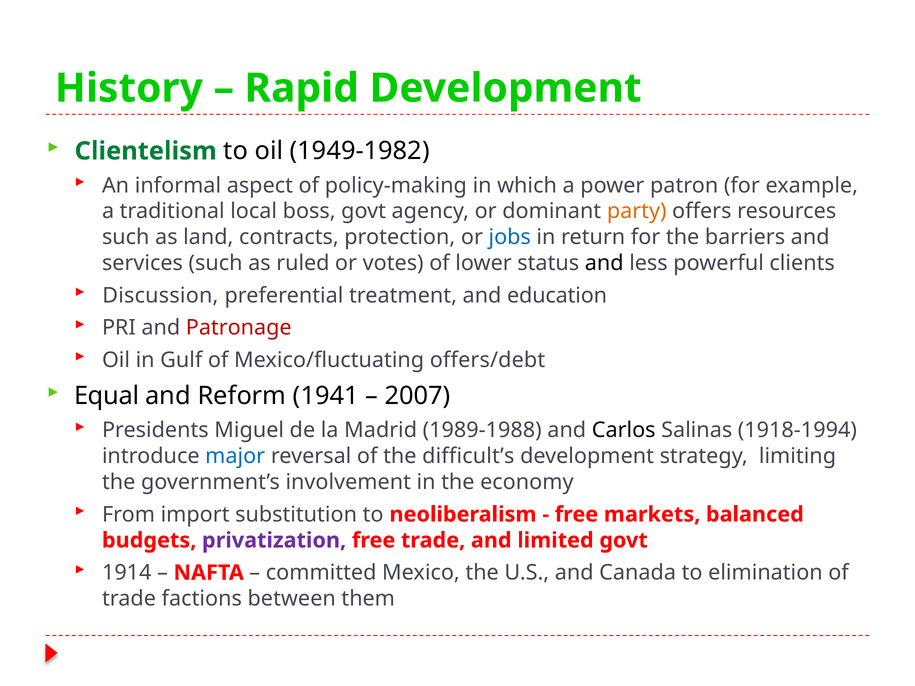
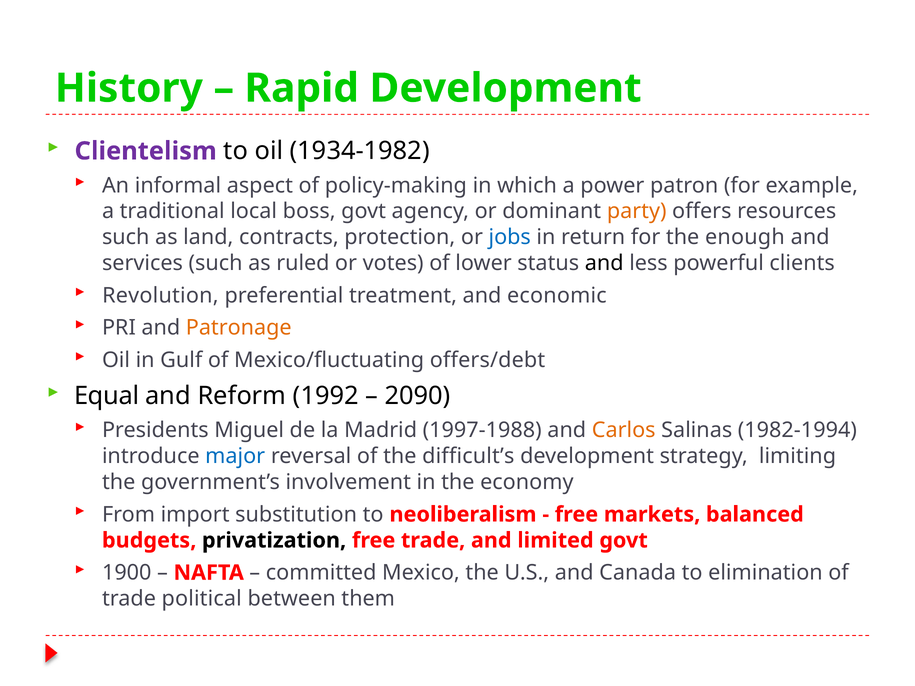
Clientelism colour: green -> purple (146, 151)
1949-1982: 1949-1982 -> 1934-1982 (360, 151)
barriers: barriers -> enough (745, 237)
Discussion: Discussion -> Revolution (160, 296)
education: education -> economic (557, 296)
Patronage colour: red -> orange (239, 328)
1941: 1941 -> 1992 (326, 396)
2007: 2007 -> 2090 (418, 396)
1989-1988: 1989-1988 -> 1997-1988 (482, 431)
Carlos colour: black -> orange (624, 431)
1918-1994: 1918-1994 -> 1982-1994 (797, 431)
privatization colour: purple -> black (274, 541)
1914: 1914 -> 1900 (127, 573)
factions: factions -> political (202, 599)
